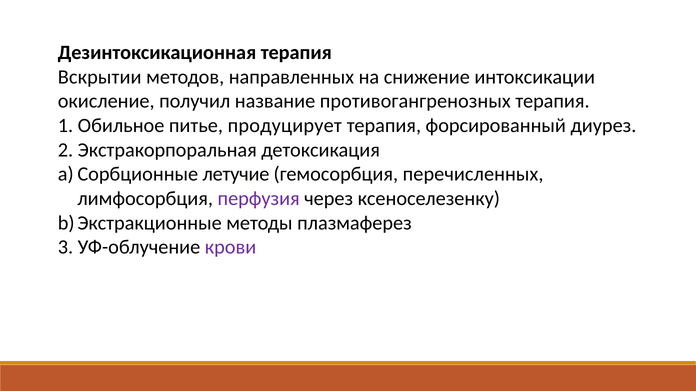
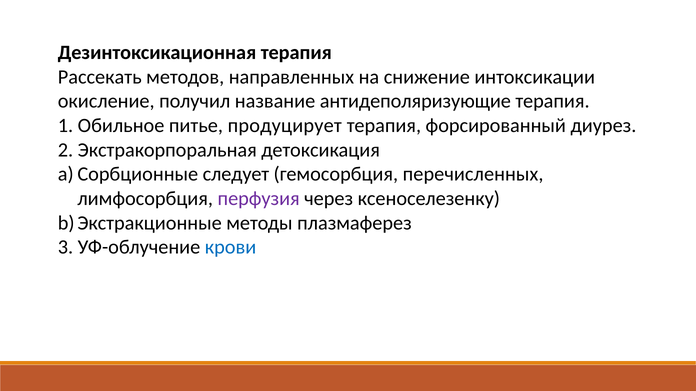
Вскрытии: Вскрытии -> Рассекать (100, 77)
противогангренозных: противогангренозных -> антидеполяризующие (415, 101)
летучие: летучие -> следует (236, 174)
крови colour: purple -> blue (231, 248)
